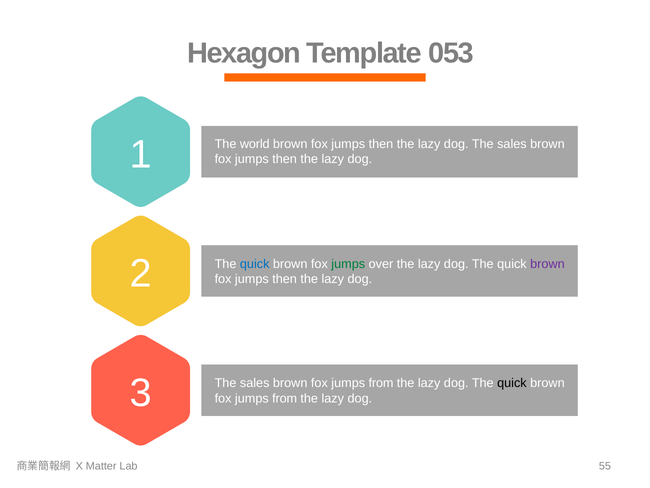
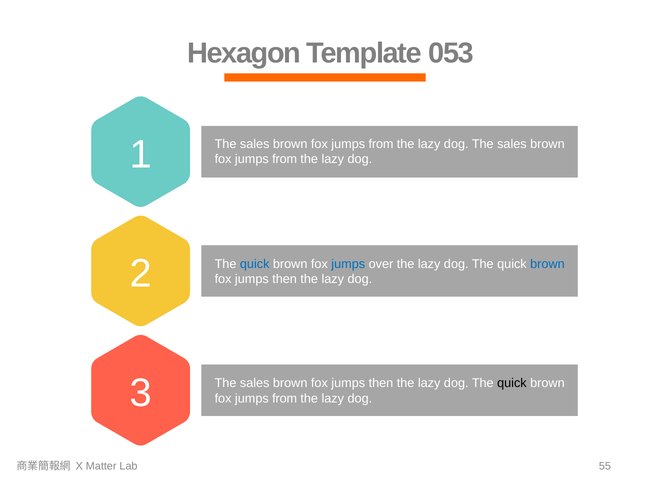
world: world -> sales (255, 144)
then: then -> from (381, 144)
then: then -> from (285, 159)
jumps colour: green -> blue (348, 264)
brown colour: purple -> blue (547, 264)
from: from -> then (381, 383)
